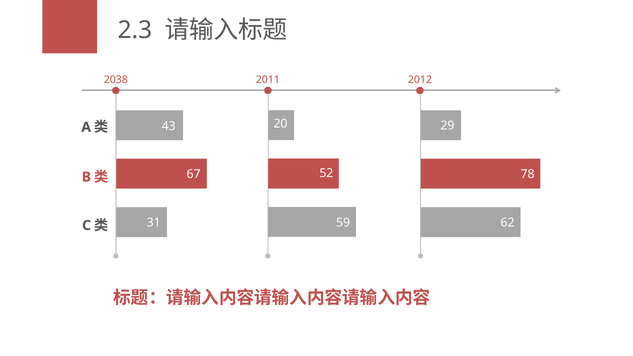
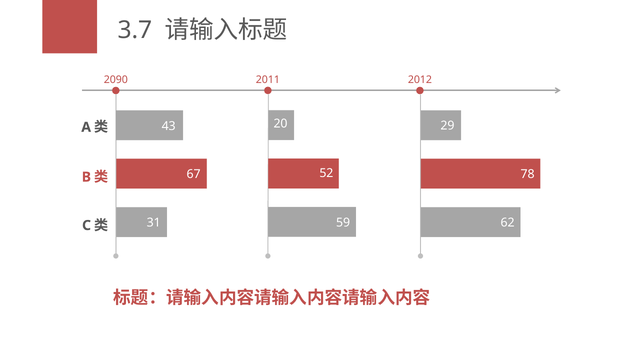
2.3: 2.3 -> 3.7 (135, 30)
2038: 2038 -> 2090 (116, 80)
